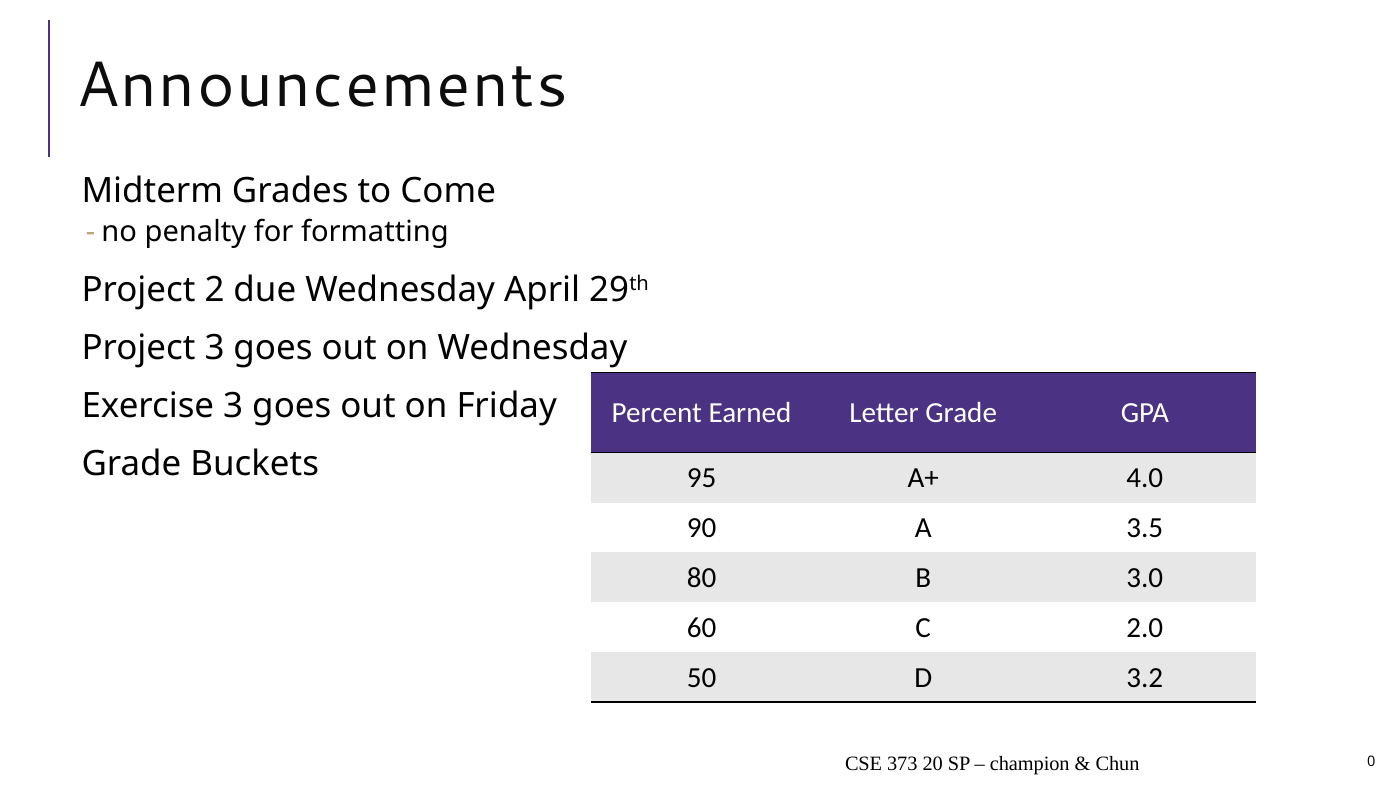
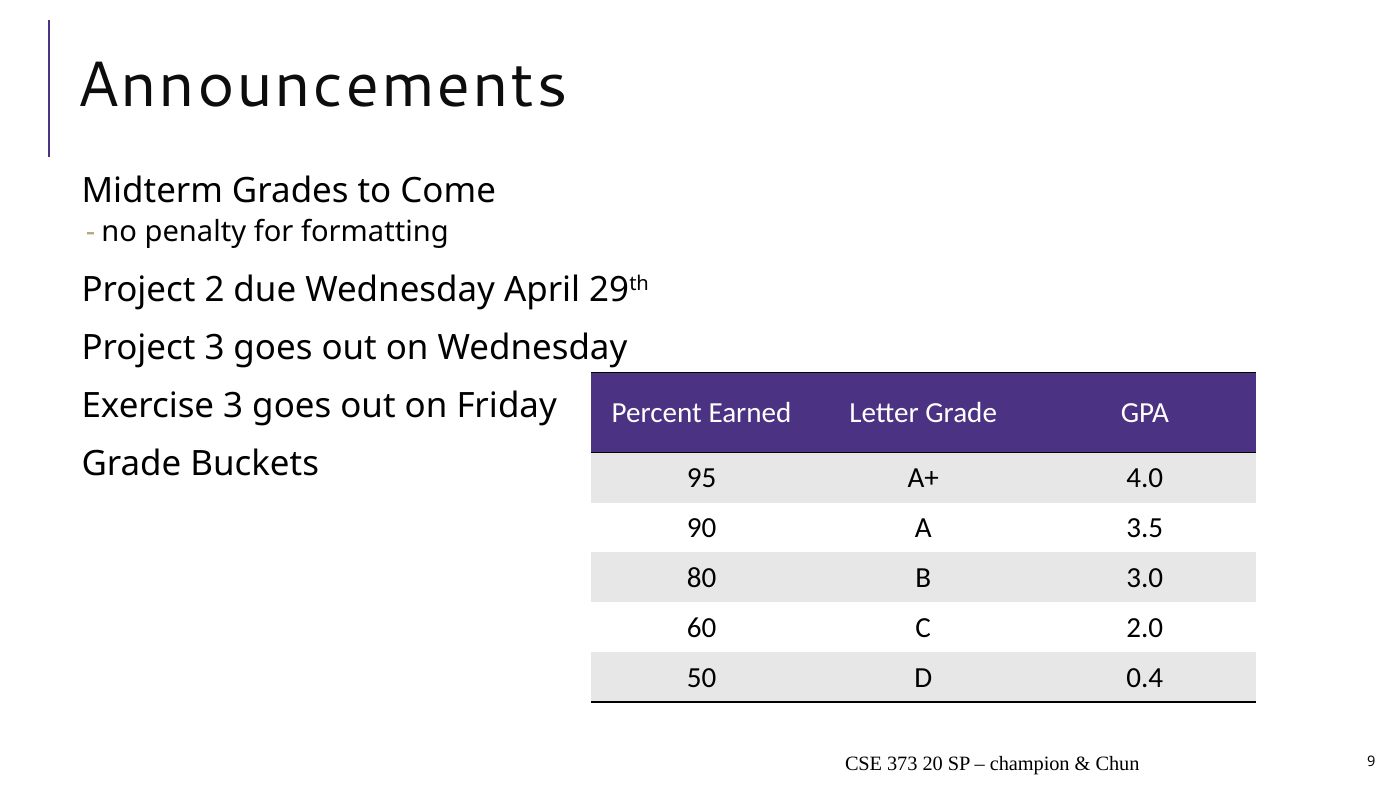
3.2: 3.2 -> 0.4 (1145, 678)
0: 0 -> 9 (1371, 762)
